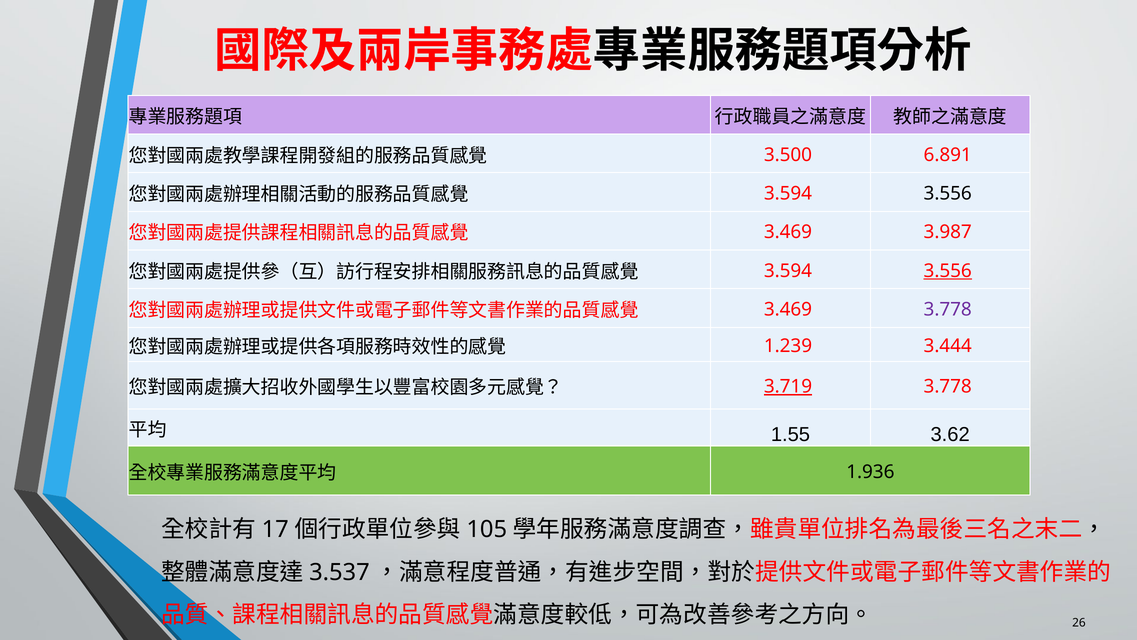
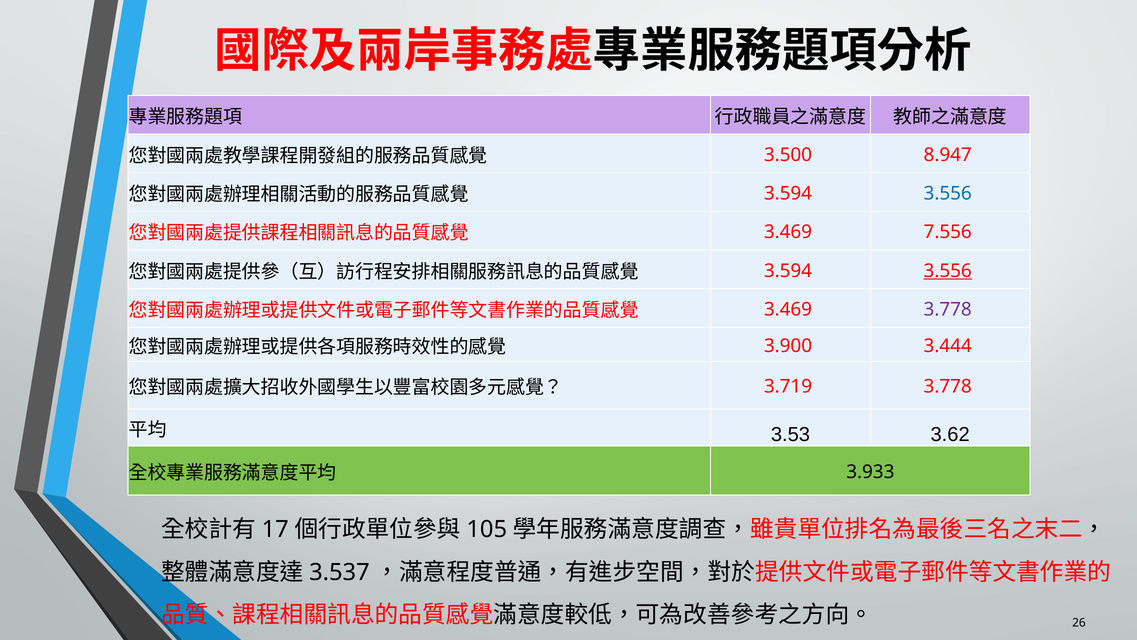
6.891: 6.891 -> 8.947 (948, 155)
3.556 colour: black -> blue (948, 193)
3.987: 3.987 -> 7.556 (948, 232)
1.239: 1.239 -> 3.900 (788, 346)
3.719 underline: present -> none (788, 386)
1.55: 1.55 -> 3.53 (790, 435)
1.936: 1.936 -> 3.933 (870, 472)
